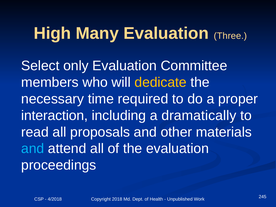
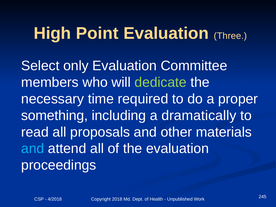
Many: Many -> Point (97, 33)
dedicate colour: yellow -> light green (161, 82)
interaction: interaction -> something (55, 116)
